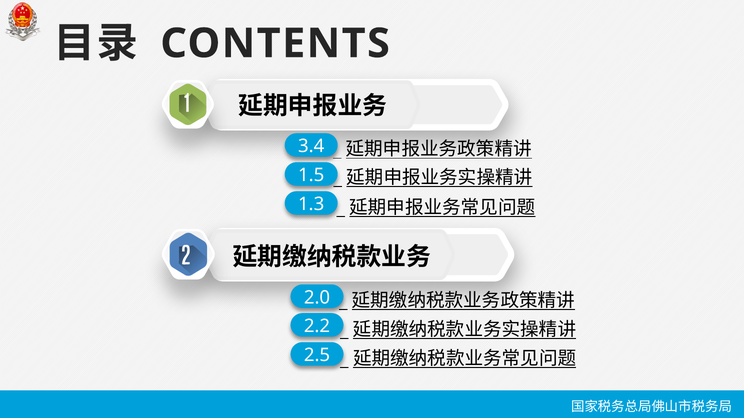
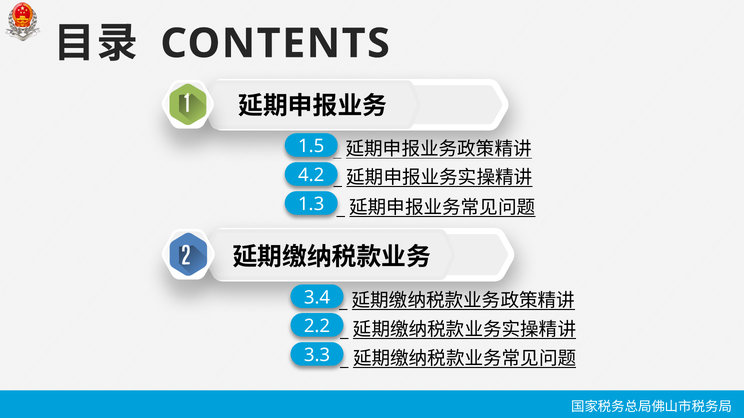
3.4: 3.4 -> 1.5 (311, 146)
1.5: 1.5 -> 4.2 (311, 175)
2.0: 2.0 -> 3.4 (317, 298)
2.5: 2.5 -> 3.3 (317, 356)
